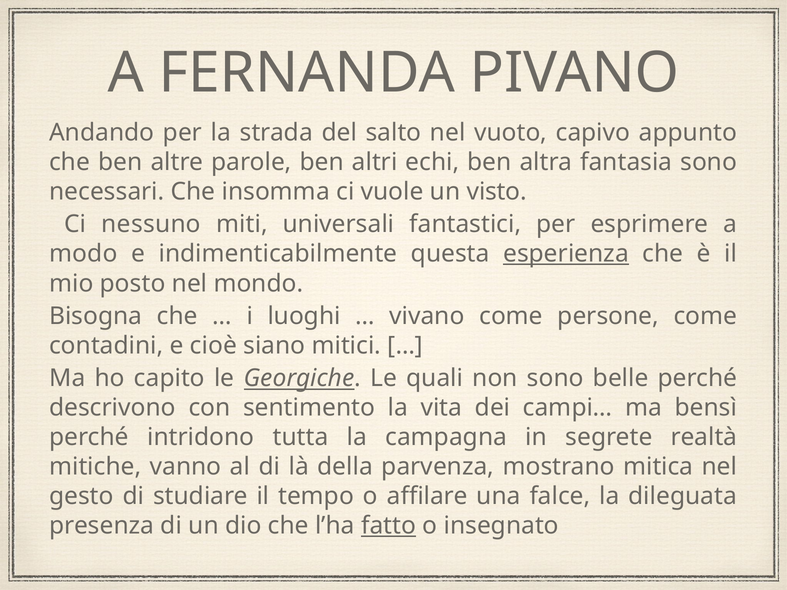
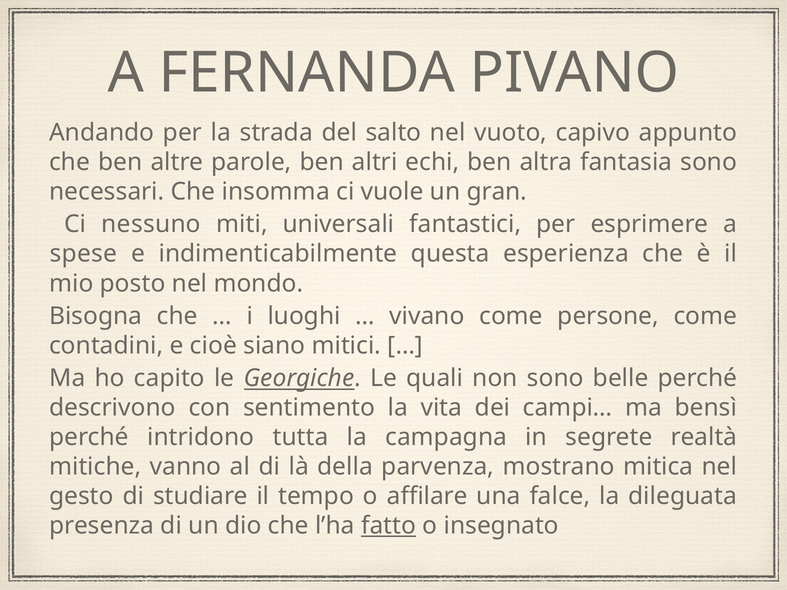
visto: visto -> gran (497, 192)
modo: modo -> spese (83, 254)
esperienza underline: present -> none (566, 254)
